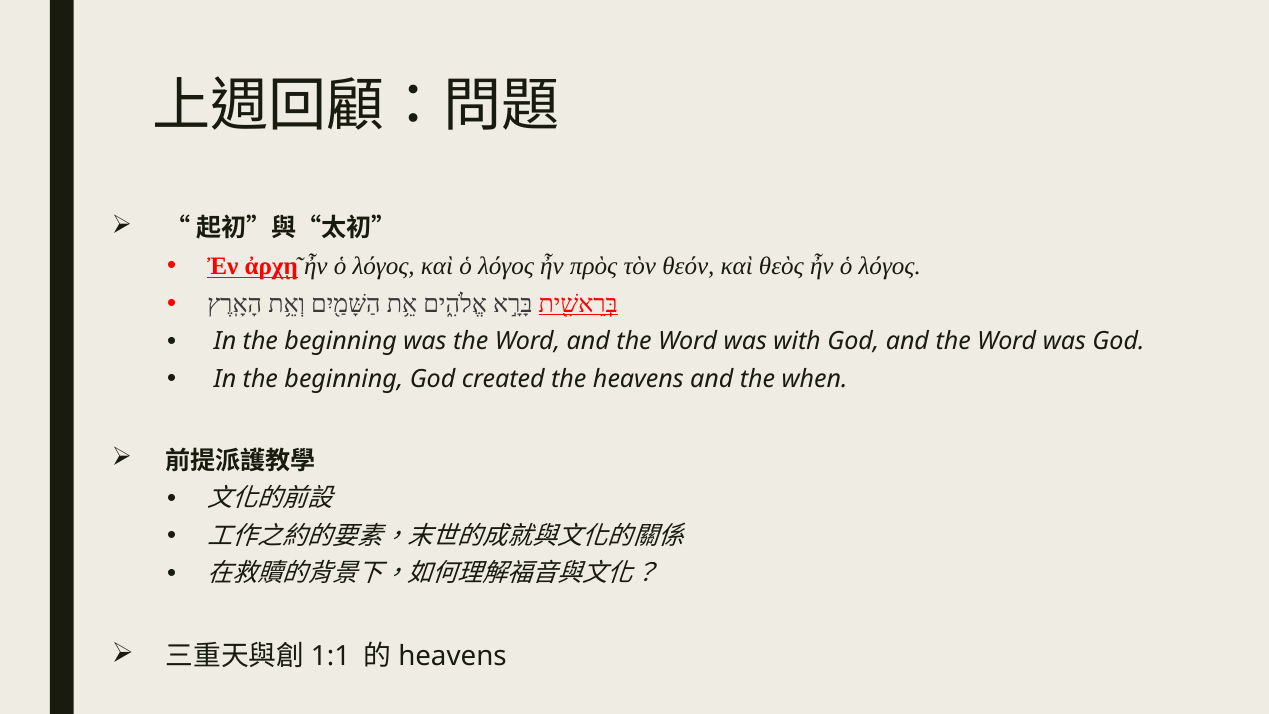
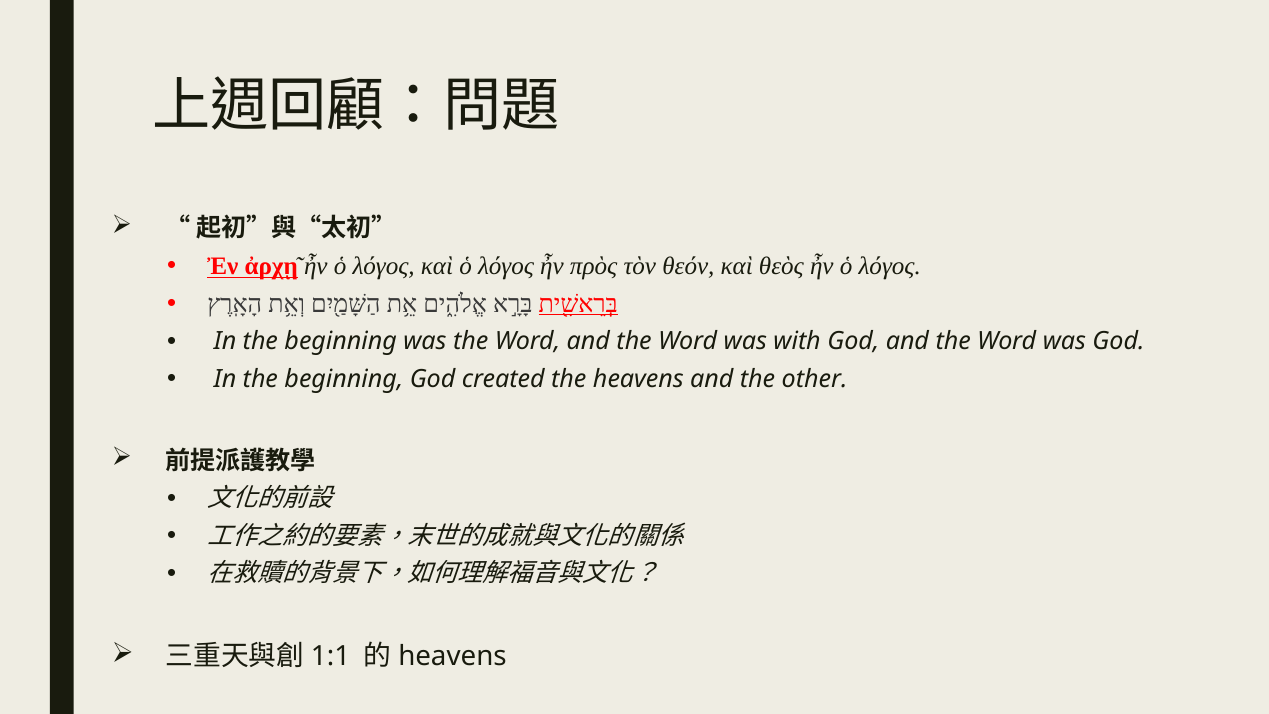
when: when -> other (815, 379)
